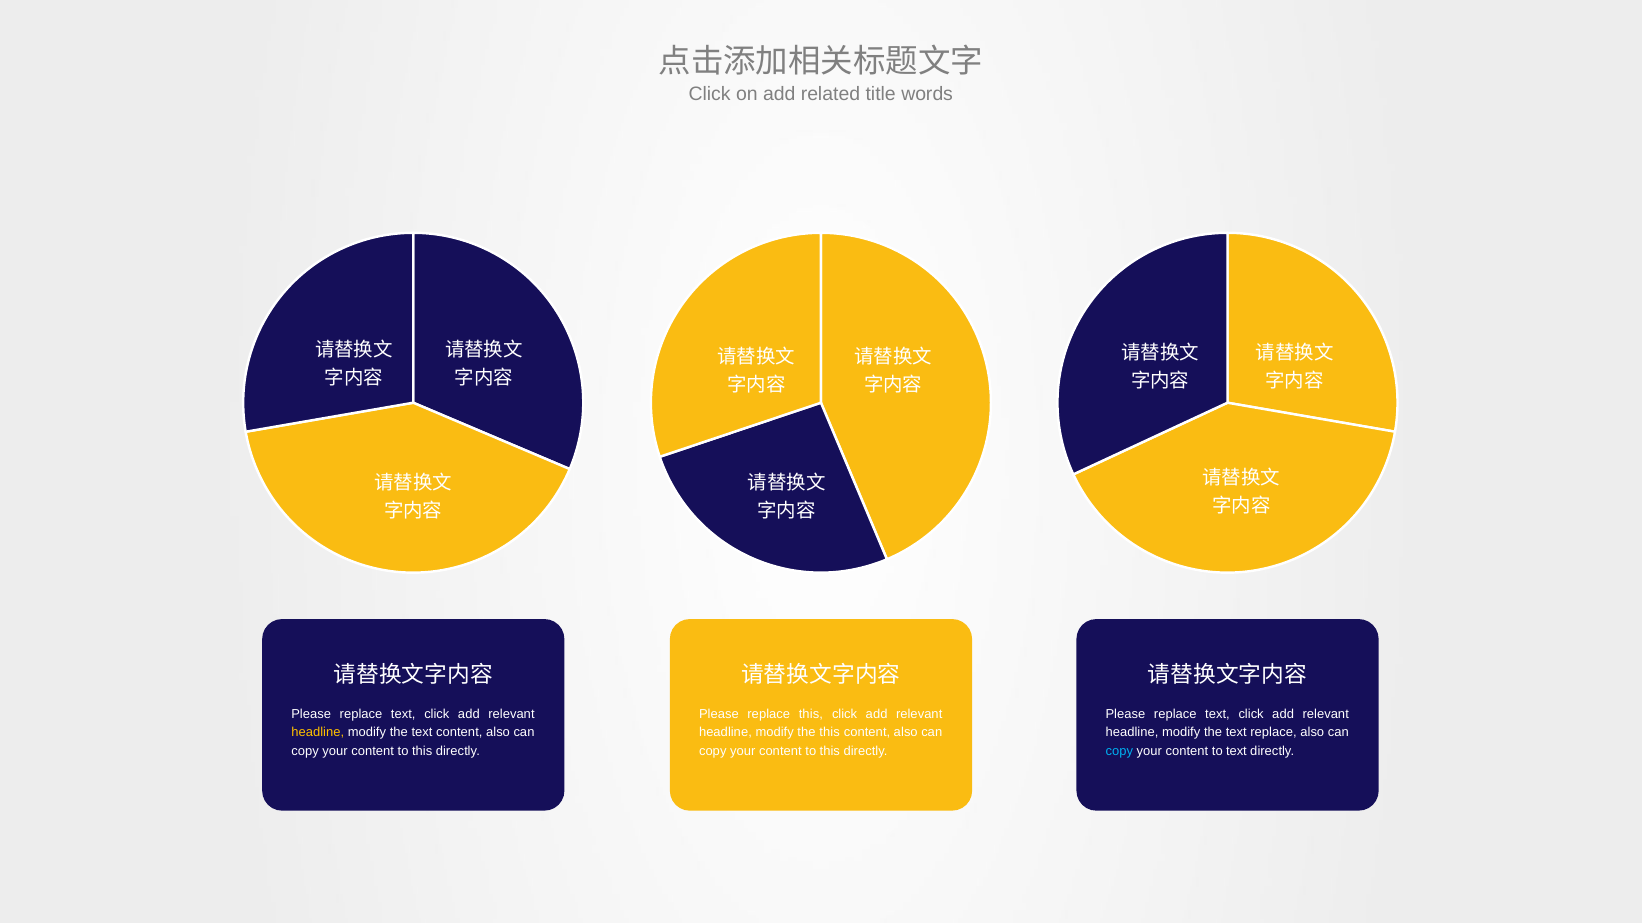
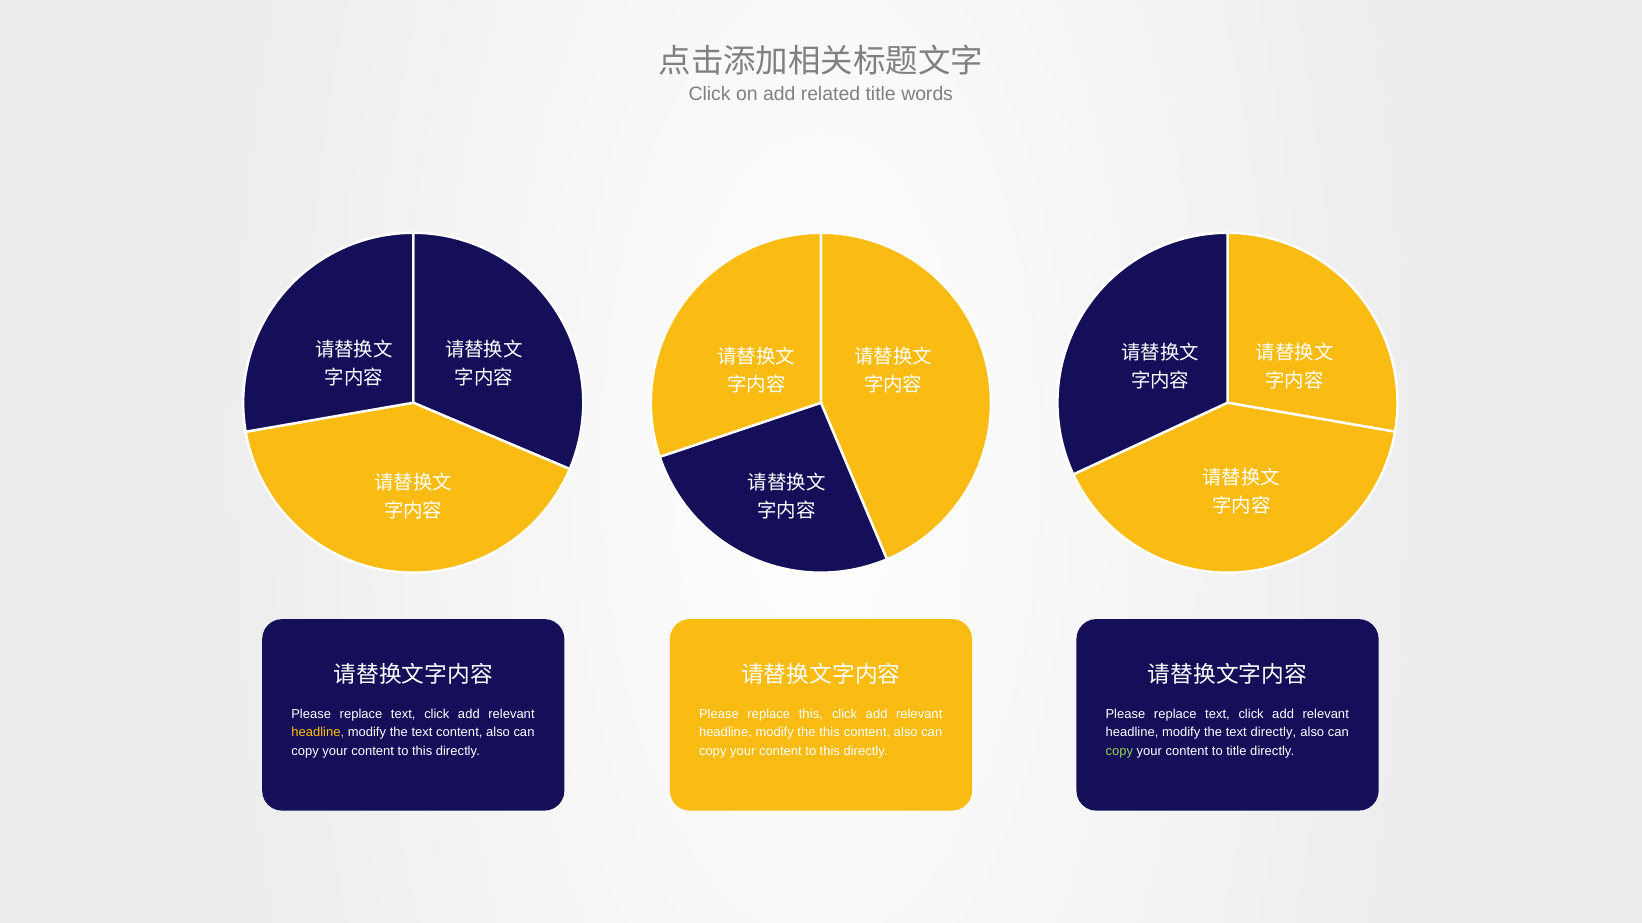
text replace: replace -> directly (1273, 733)
copy colour: light blue -> light green (1119, 751)
to text: text -> title (1236, 751)
